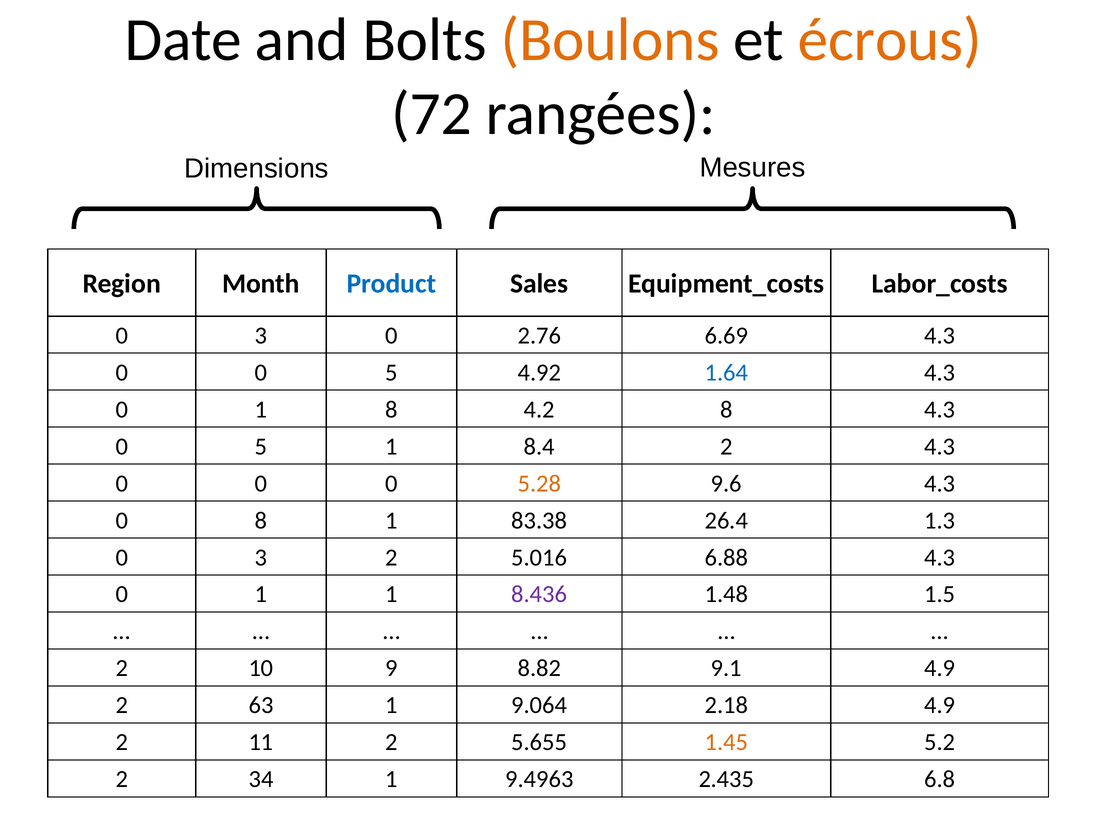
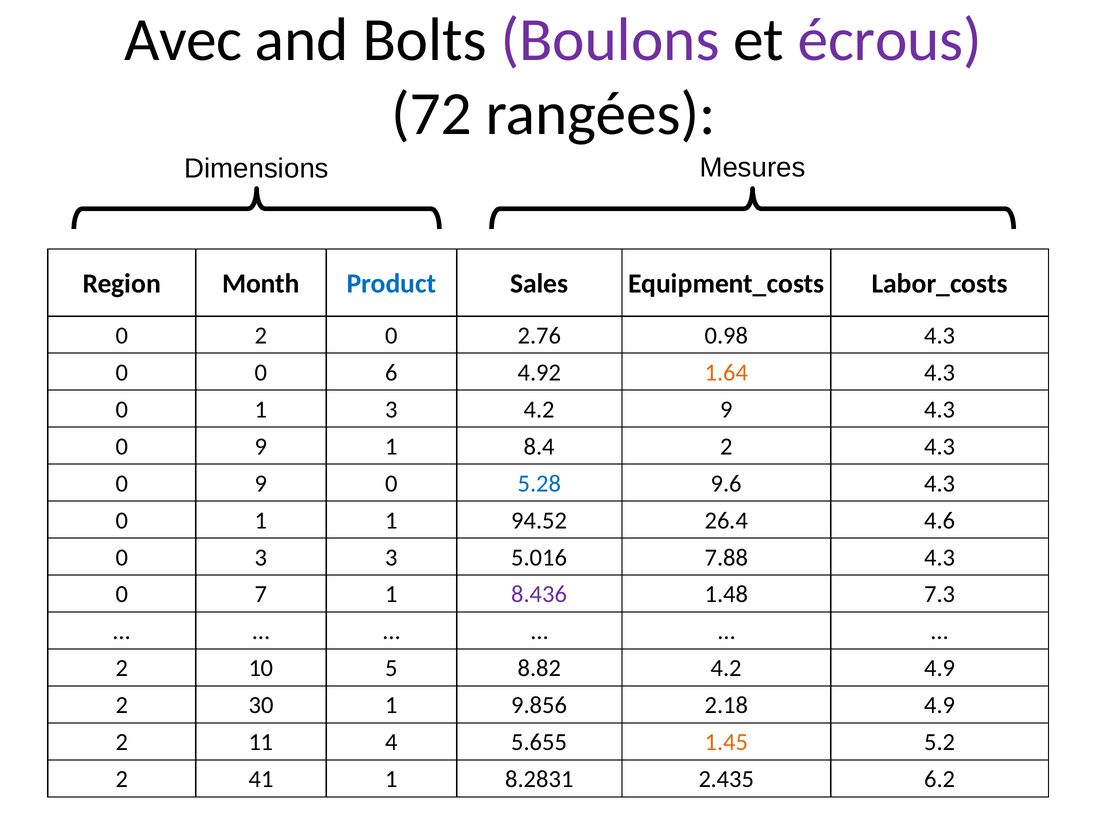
Date: Date -> Avec (183, 40)
Boulons colour: orange -> purple (610, 40)
écrous colour: orange -> purple (890, 40)
3: 3 -> 2 (261, 335)
6.69: 6.69 -> 0.98 (726, 335)
0 0 5: 5 -> 6 (391, 372)
1.64 colour: blue -> orange (726, 372)
1 8: 8 -> 3 (391, 409)
4.2 8: 8 -> 9 (727, 409)
5: 5 -> 9 (261, 446)
0: 0 -> 9 (261, 483)
5.28 colour: orange -> blue (539, 483)
8: 8 -> 1 (261, 520)
83.38: 83.38 -> 94.52 (539, 520)
1.3: 1.3 -> 4.6 (940, 520)
3 2: 2 -> 3 (391, 557)
6.88: 6.88 -> 7.88 (726, 557)
1: 1 -> 7 (261, 594)
1.5: 1.5 -> 7.3 (940, 594)
9: 9 -> 5 (391, 668)
8.82 9.1: 9.1 -> 4.2 (726, 668)
63: 63 -> 30 (261, 705)
9.064: 9.064 -> 9.856 (539, 705)
11 2: 2 -> 4 (391, 742)
34: 34 -> 41 (261, 779)
9.4963: 9.4963 -> 8.2831 (539, 779)
6.8: 6.8 -> 6.2 (940, 779)
